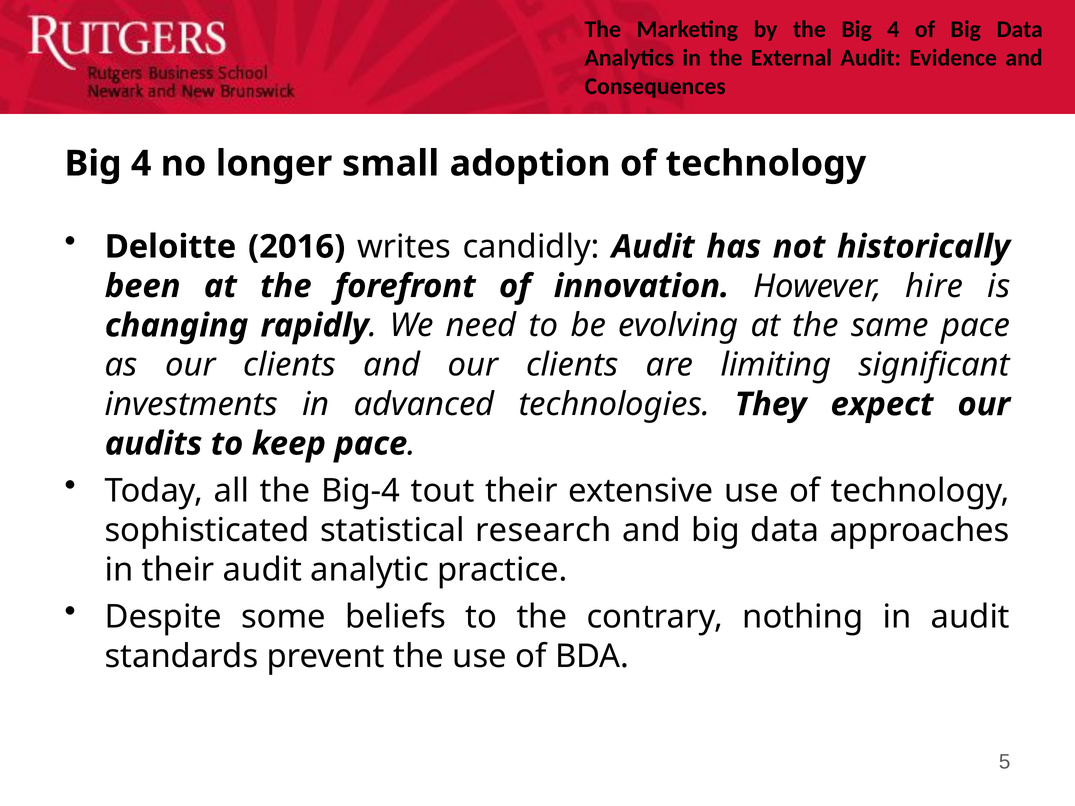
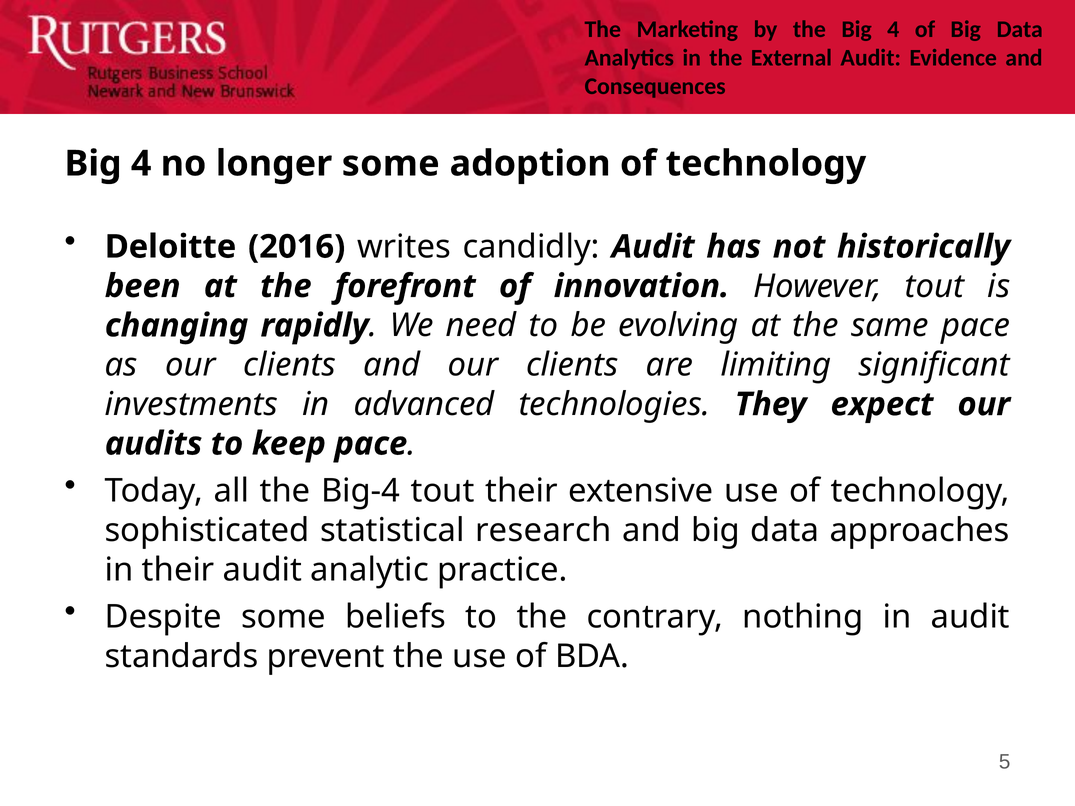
longer small: small -> some (391, 164)
However hire: hire -> tout (935, 286)
